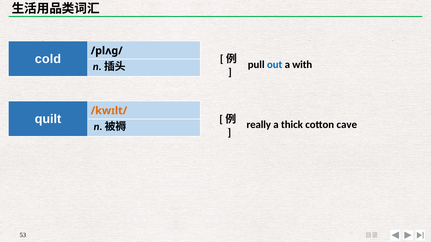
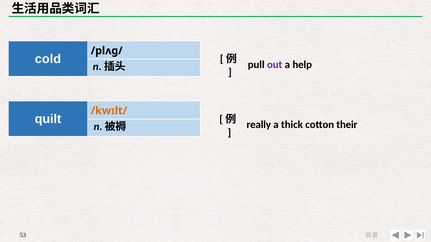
out colour: blue -> purple (275, 65)
with: with -> help (302, 65)
cave: cave -> their (347, 125)
